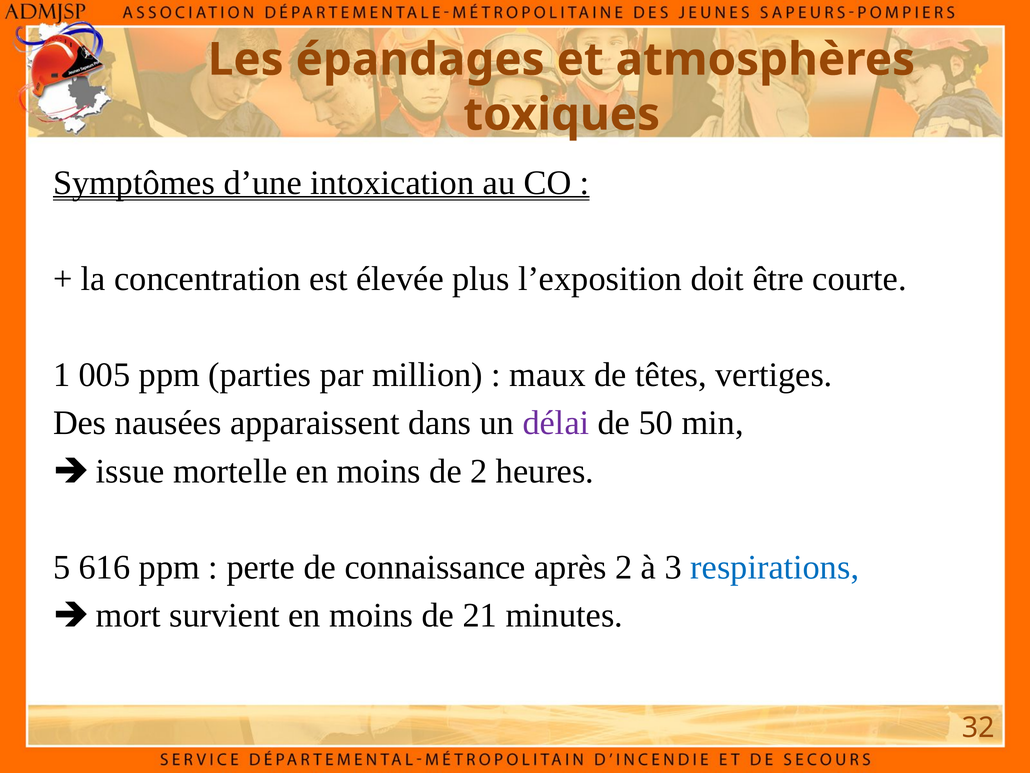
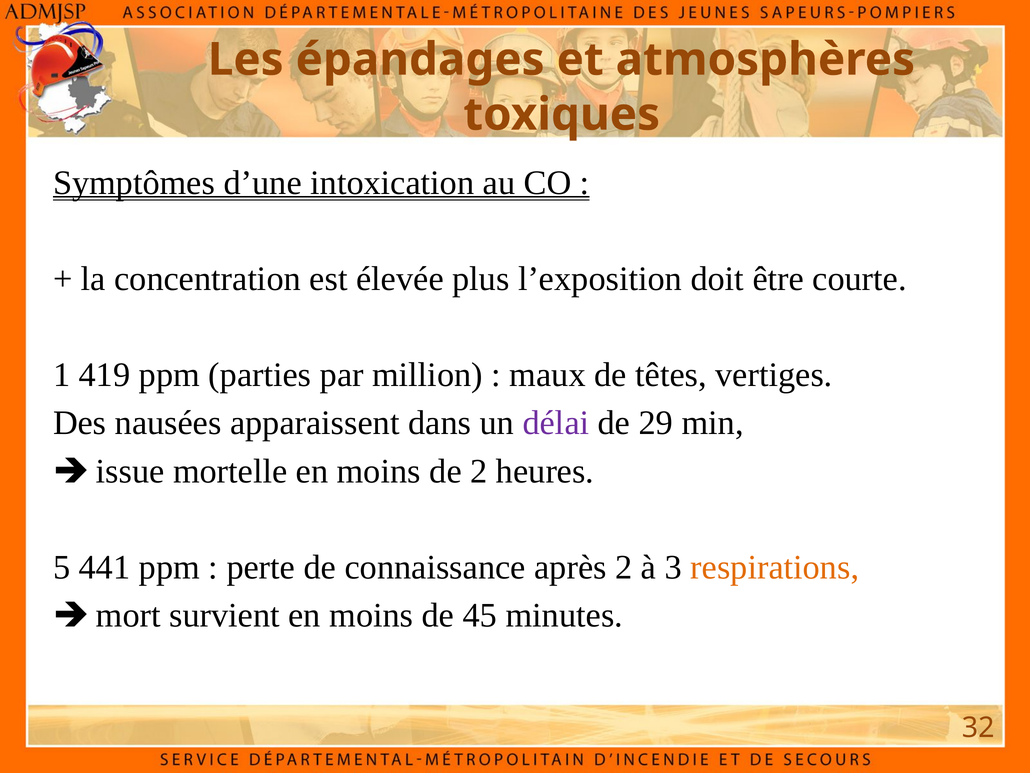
005: 005 -> 419 (105, 375)
50: 50 -> 29 (656, 423)
616: 616 -> 441 (105, 567)
respirations colour: blue -> orange (775, 567)
21: 21 -> 45 (480, 615)
